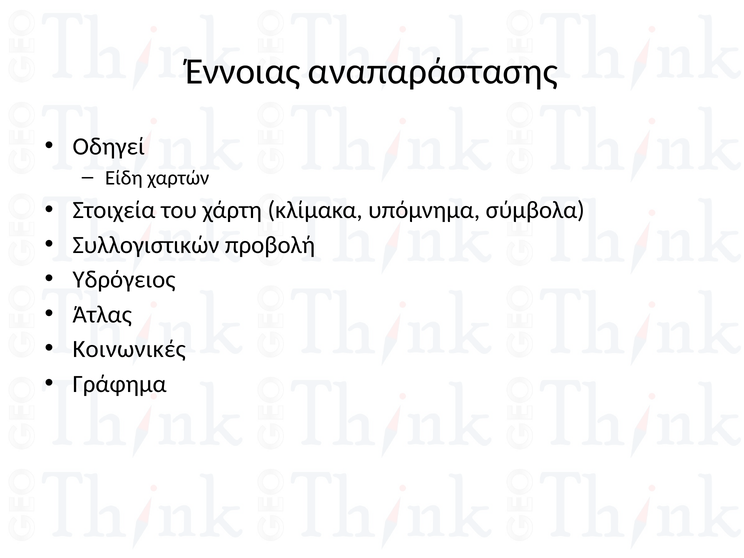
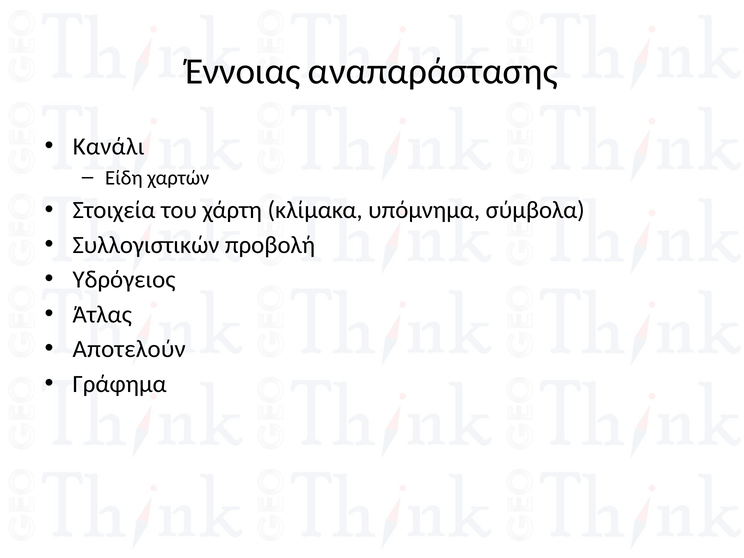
Οδηγεί: Οδηγεί -> Κανάλι (109, 147)
Κοινωνικές: Κοινωνικές -> Αποτελούν (129, 349)
